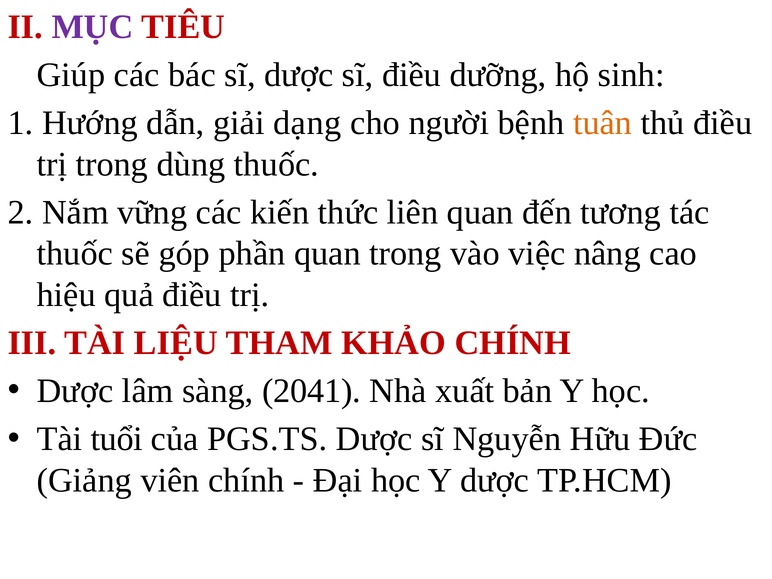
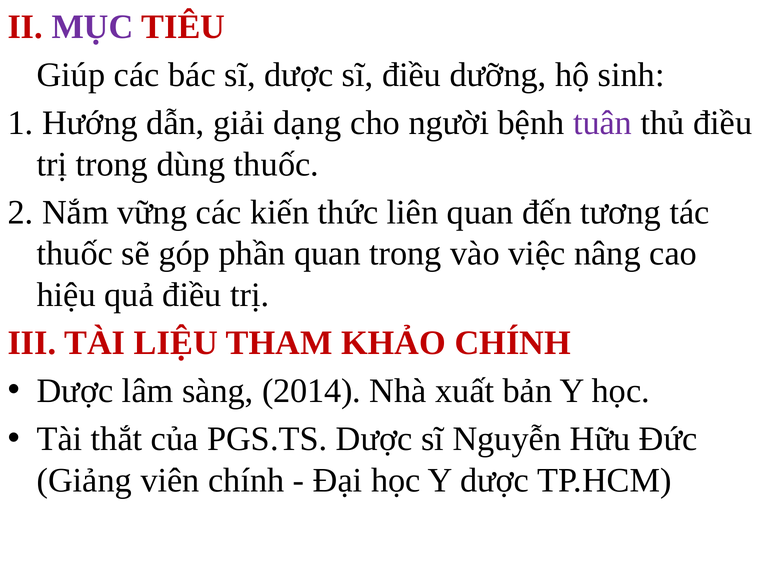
tuân colour: orange -> purple (603, 123)
2041: 2041 -> 2014 (312, 391)
tuổi: tuổi -> thắt (117, 439)
